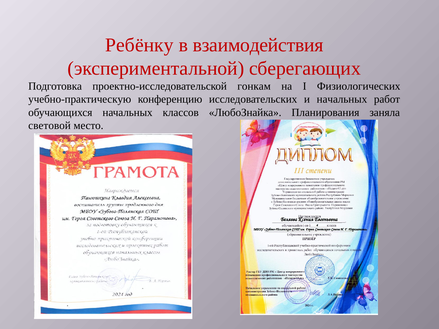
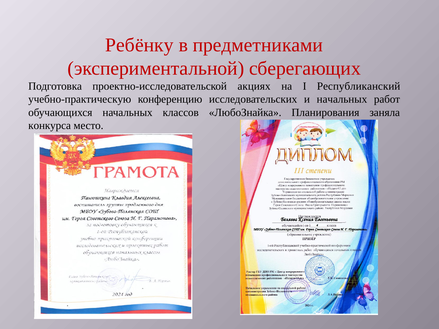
взаимодействия: взаимодействия -> предметниками (258, 45)
гонкам: гонкам -> акциях (254, 86)
Физиологических: Физиологических -> Республиканский (359, 86)
световой: световой -> конкурса (50, 126)
